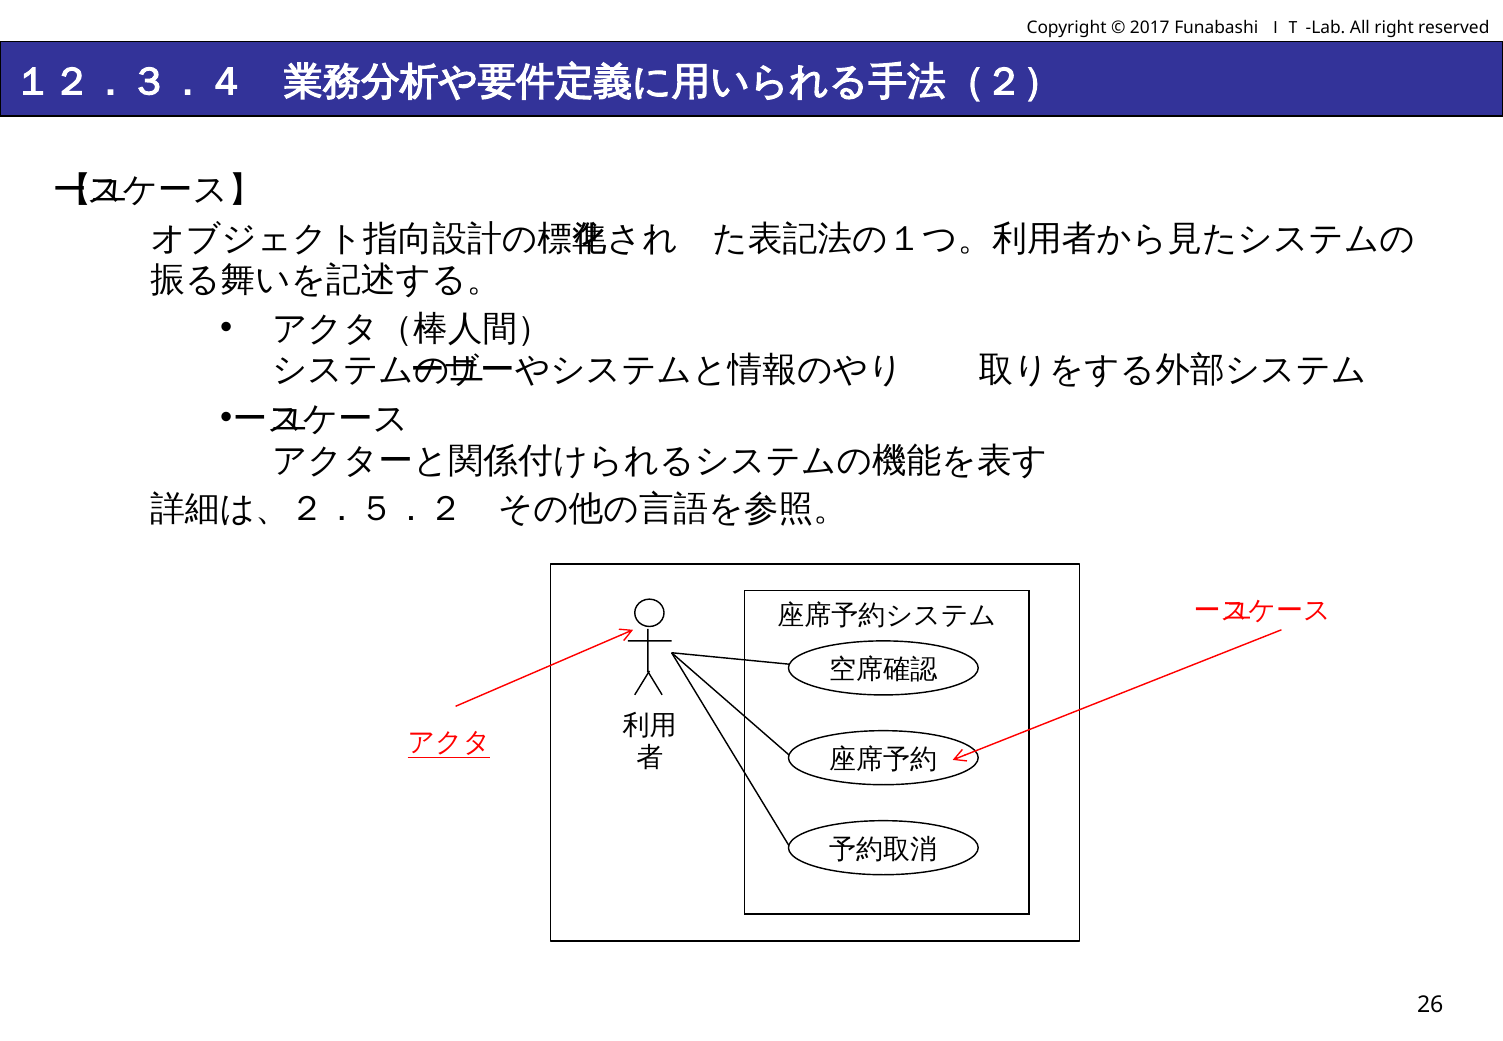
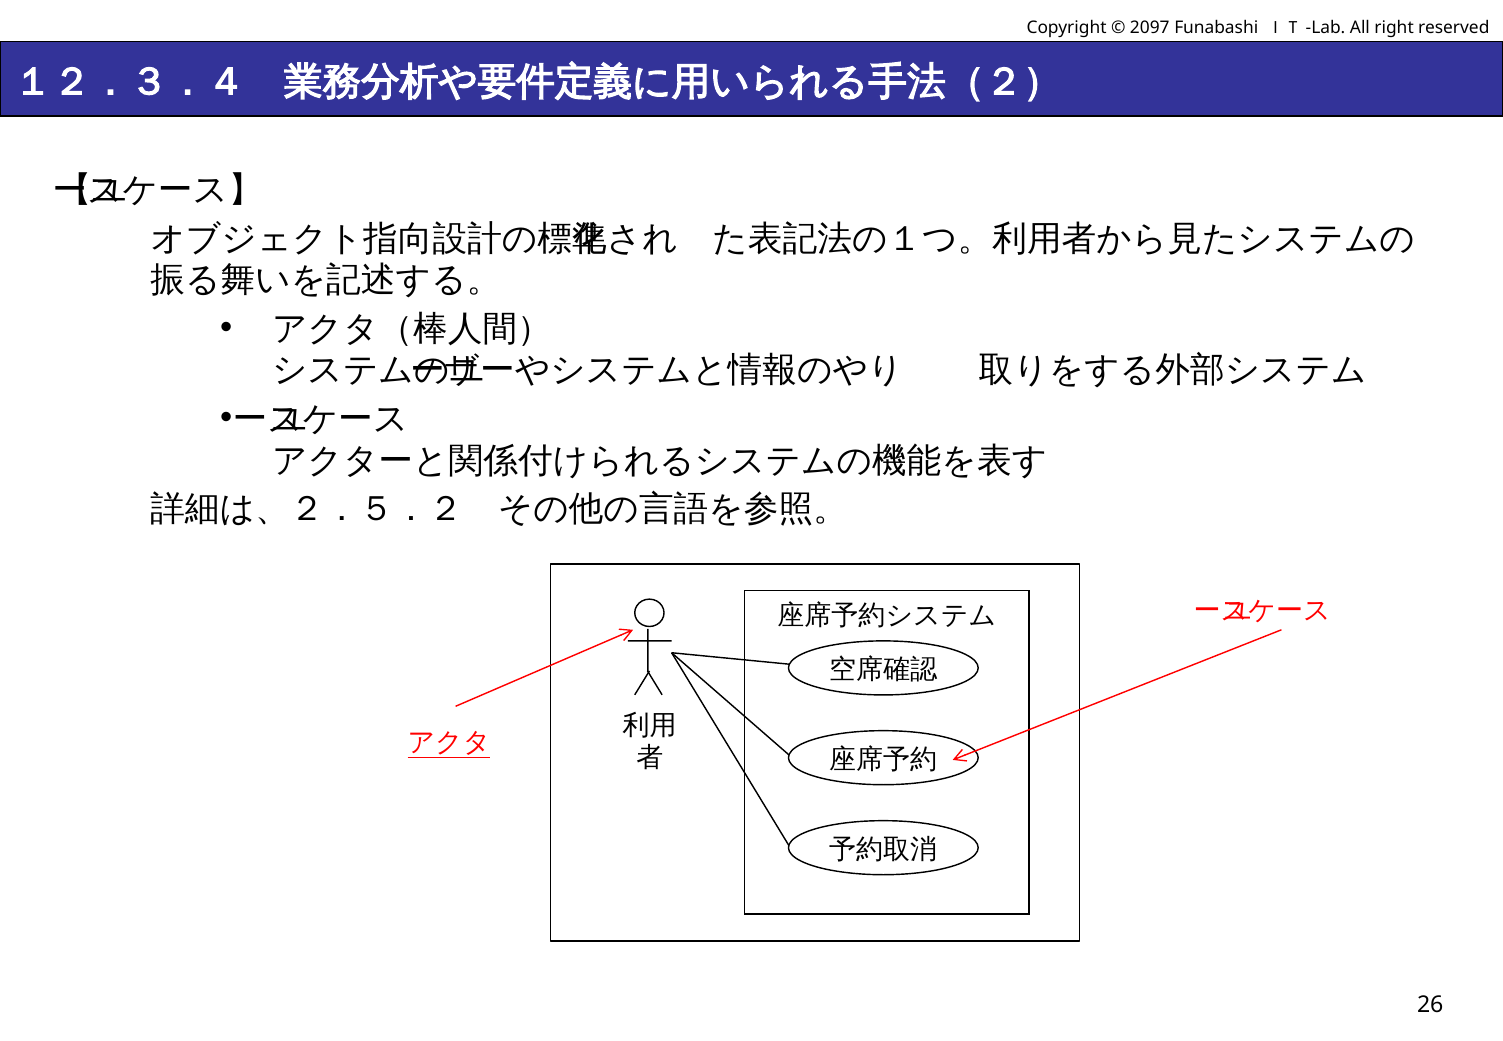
2017: 2017 -> 2097 (1150, 28)
